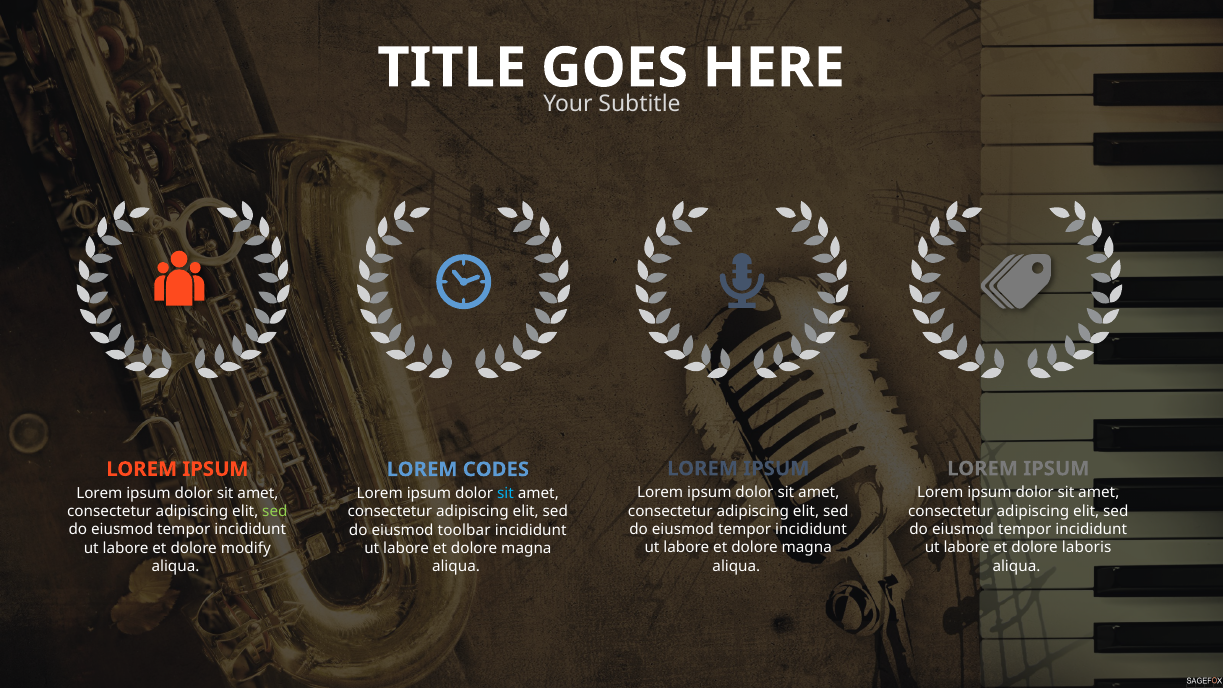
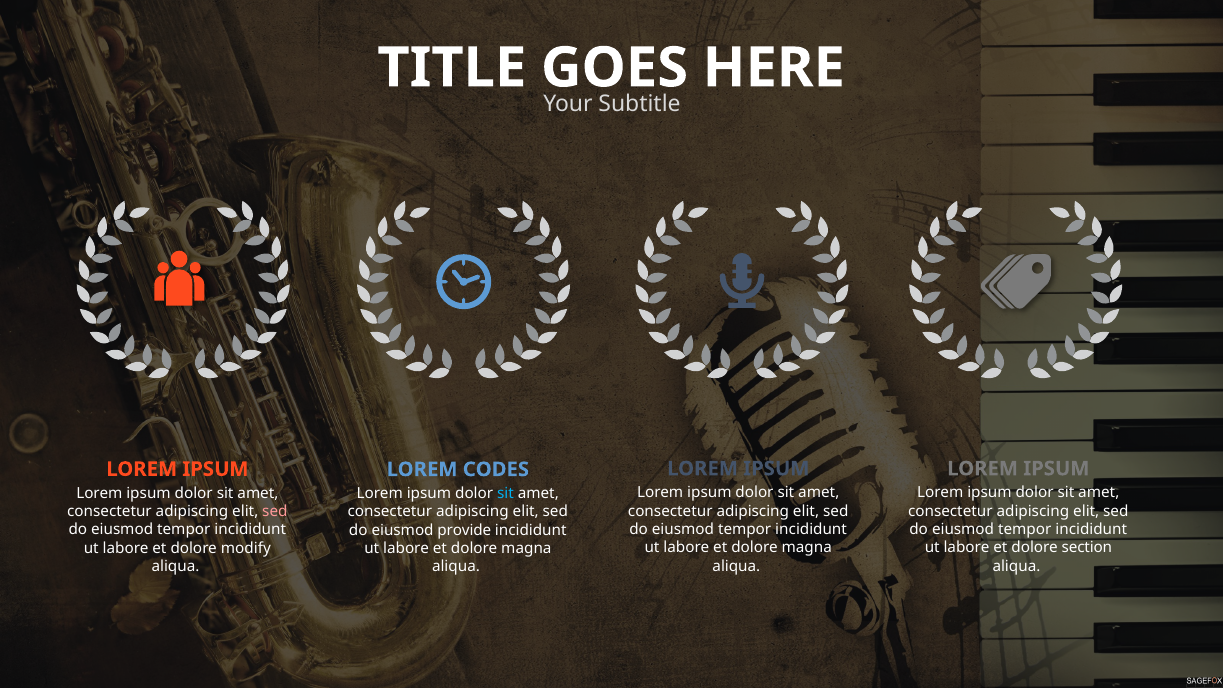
sed colour: light green -> pink (275, 512)
toolbar: toolbar -> provide (464, 530)
laboris: laboris -> section (1087, 548)
